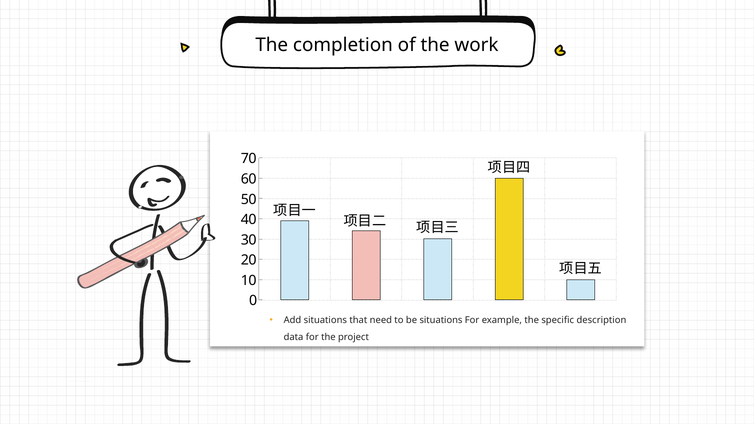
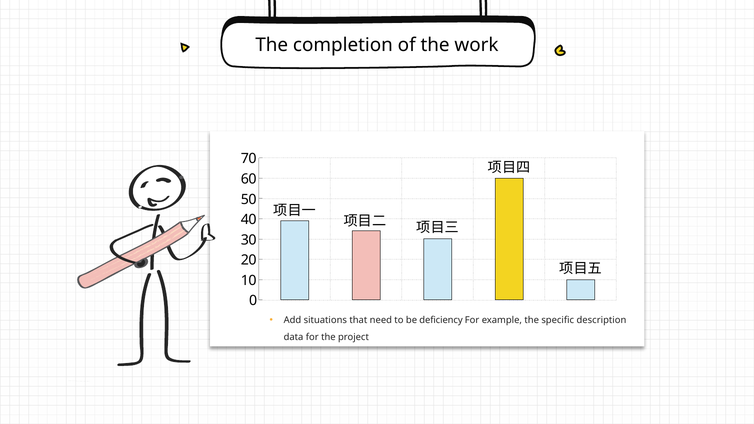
be situations: situations -> deficiency (441, 320)
